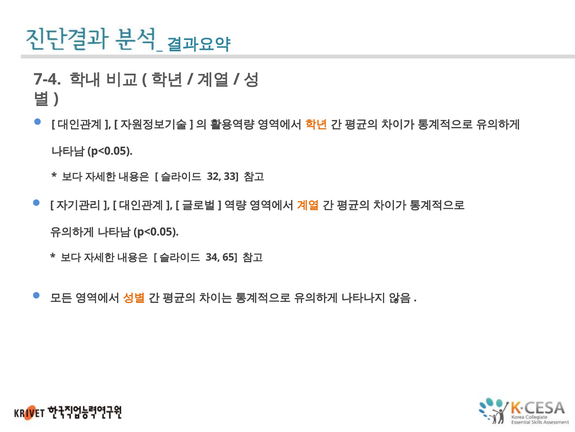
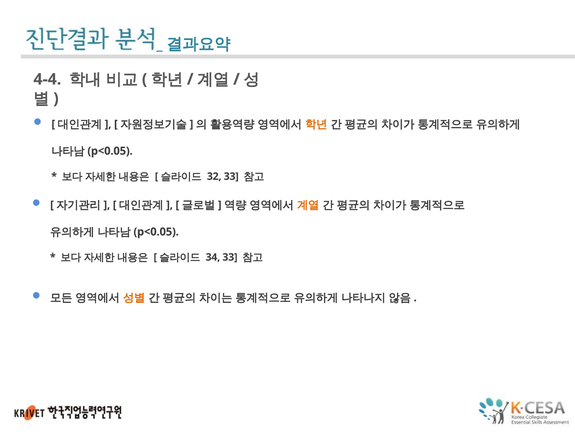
7-4: 7-4 -> 4-4 (47, 79)
34 65: 65 -> 33 (230, 257)
